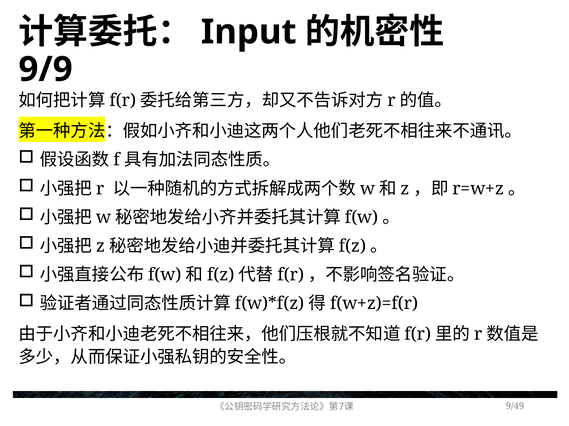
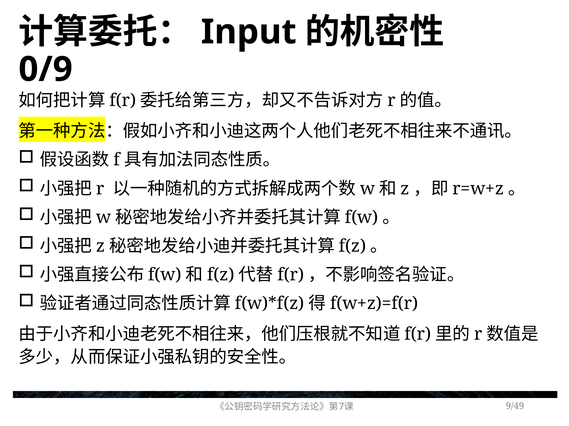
9/9: 9/9 -> 0/9 (46, 70)
